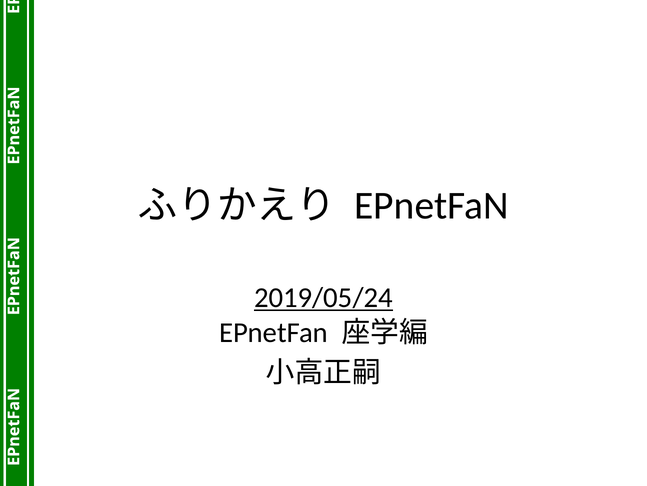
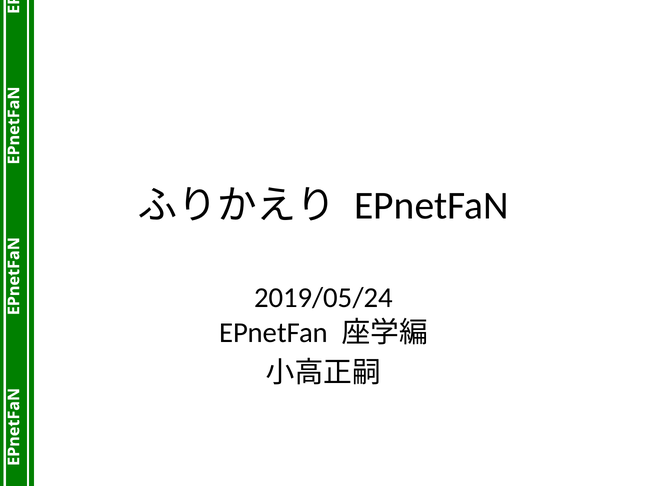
2019/05/24 underline: present -> none (323, 297)
